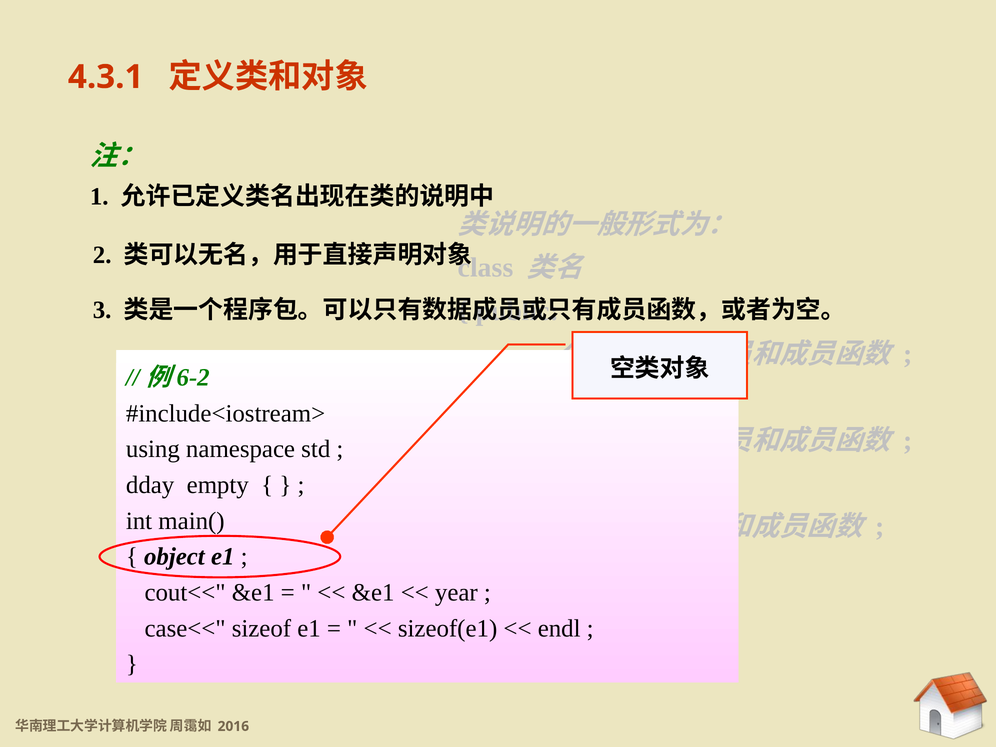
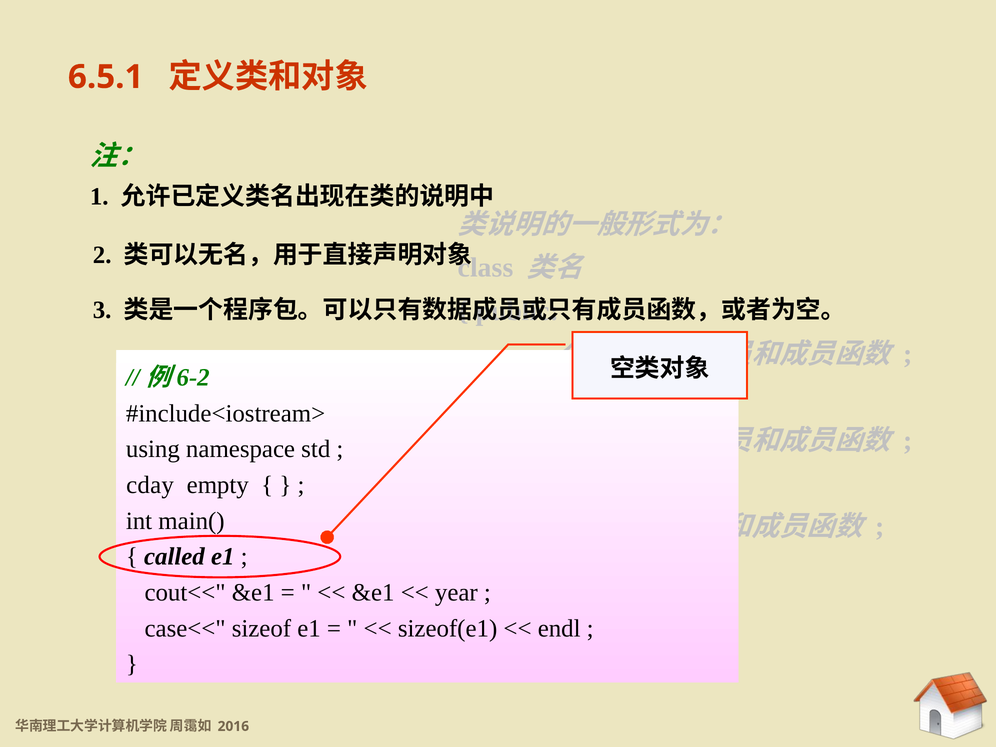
4.3.1: 4.3.1 -> 6.5.1 (106, 77)
dday: dday -> cday (150, 485)
object: object -> called (174, 557)
